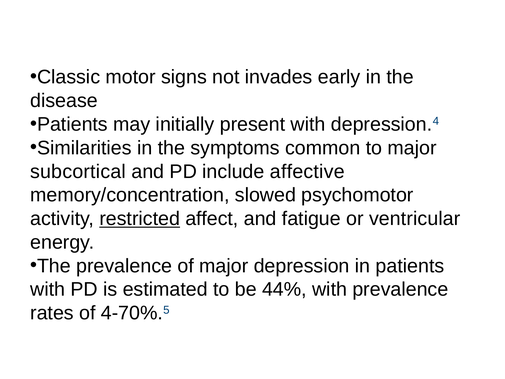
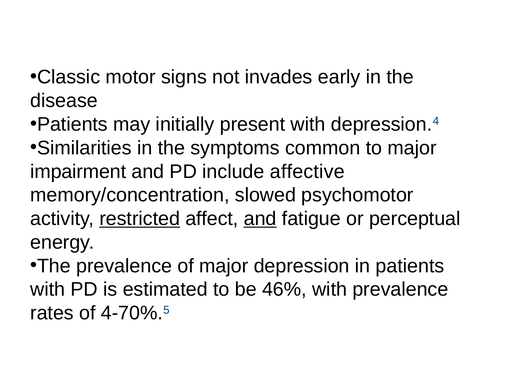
subcortical: subcortical -> impairment (78, 171)
and underline: none -> present (260, 219)
ventricular: ventricular -> perceptual (415, 219)
44%: 44% -> 46% (284, 289)
